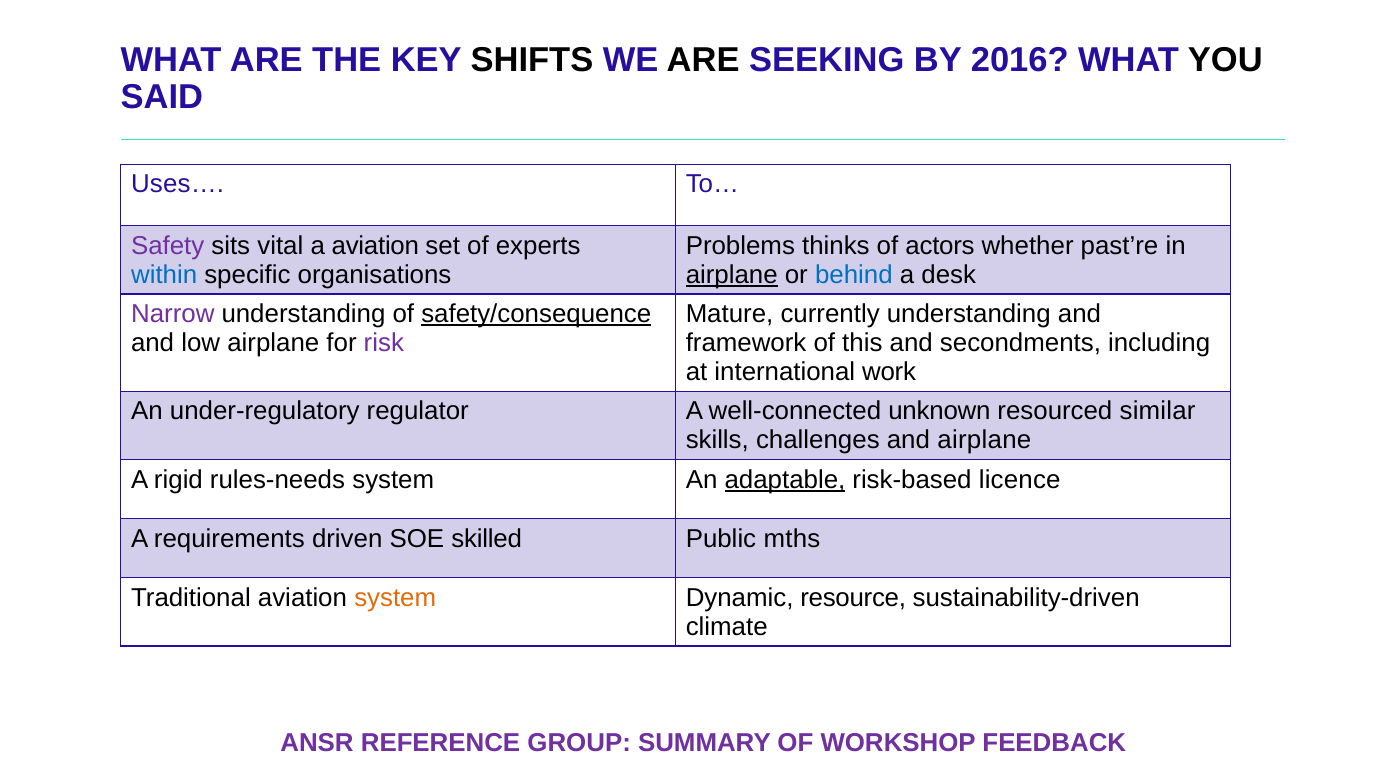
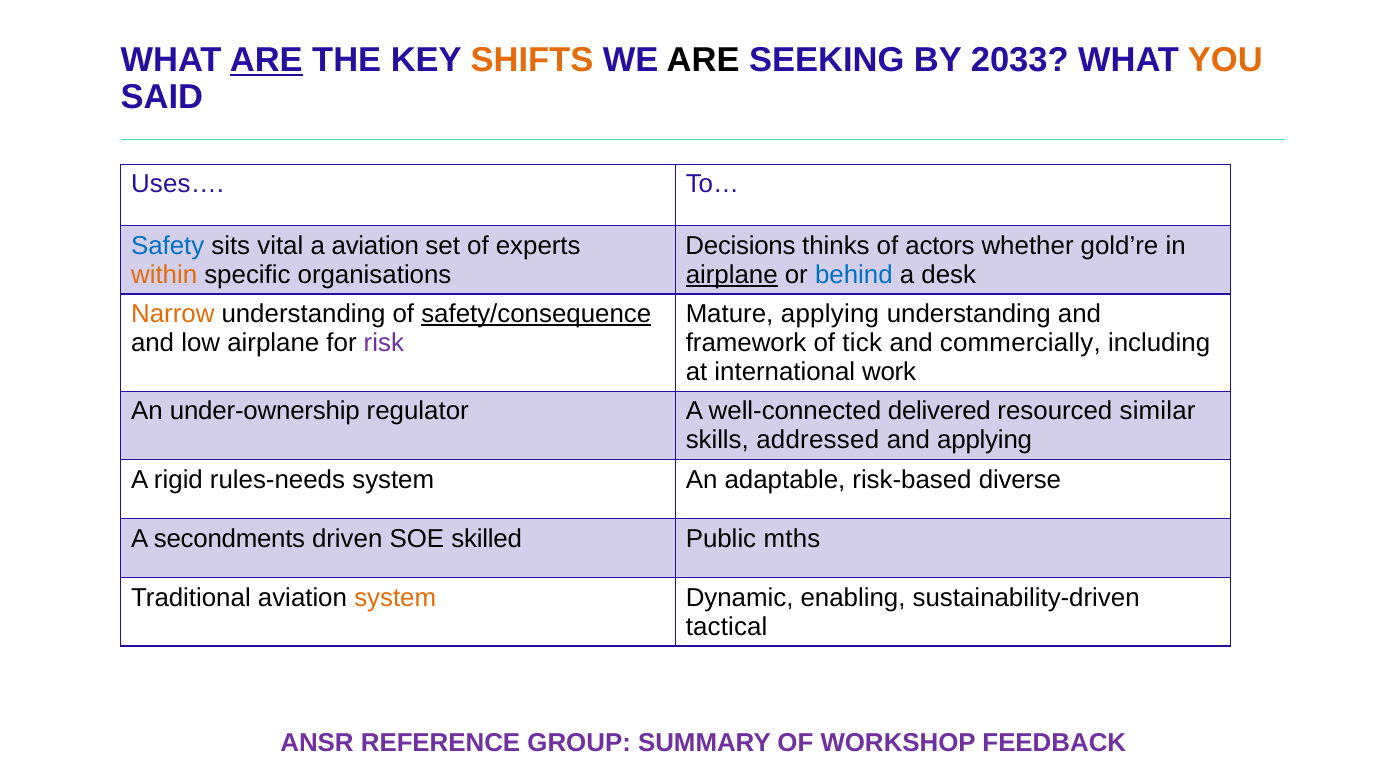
ARE underline: none -> present (266, 60)
SHIFTS colour: black -> orange (532, 60)
2016: 2016 -> 2033 (1020, 60)
YOU colour: black -> orange (1225, 60)
Safety colour: purple -> blue (168, 246)
Problems: Problems -> Decisions (740, 246)
past’re: past’re -> gold’re (1120, 246)
within colour: blue -> orange (164, 275)
Narrow colour: purple -> orange (173, 314)
Mature currently: currently -> applying (830, 314)
this: this -> tick (862, 343)
secondments: secondments -> commercially (1020, 343)
under-regulatory: under-regulatory -> under-ownership (265, 411)
unknown: unknown -> delivered (939, 411)
challenges: challenges -> addressed (818, 440)
and airplane: airplane -> applying (985, 440)
adaptable underline: present -> none (785, 480)
licence: licence -> diverse (1020, 480)
requirements: requirements -> secondments (230, 539)
resource: resource -> enabling (853, 598)
climate: climate -> tactical (727, 627)
